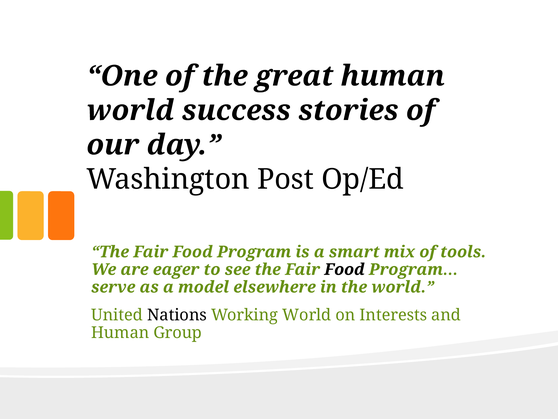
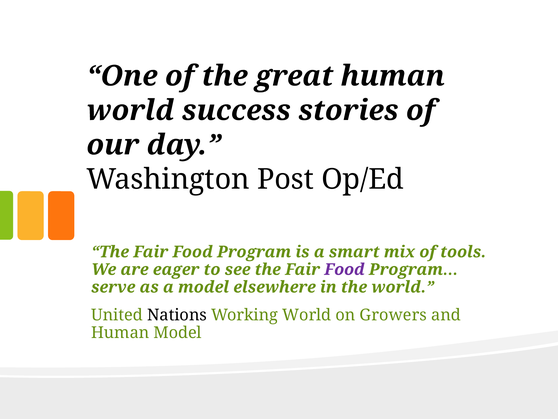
Food colour: black -> purple (345, 269)
Interests: Interests -> Growers (393, 315)
Human Group: Group -> Model (178, 332)
